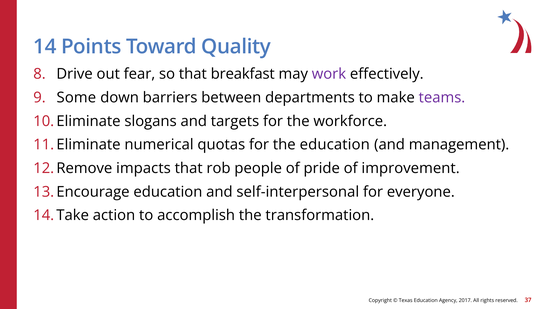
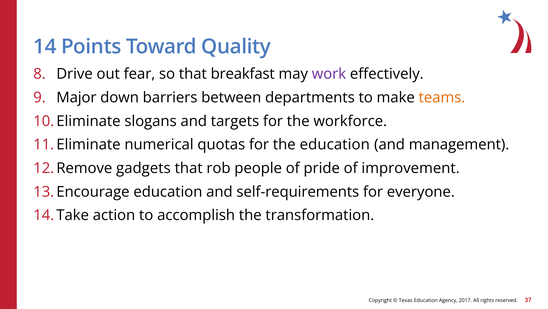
Some: Some -> Major (76, 97)
teams colour: purple -> orange (442, 97)
impacts: impacts -> gadgets (143, 168)
self-interpersonal: self-interpersonal -> self-requirements (298, 191)
